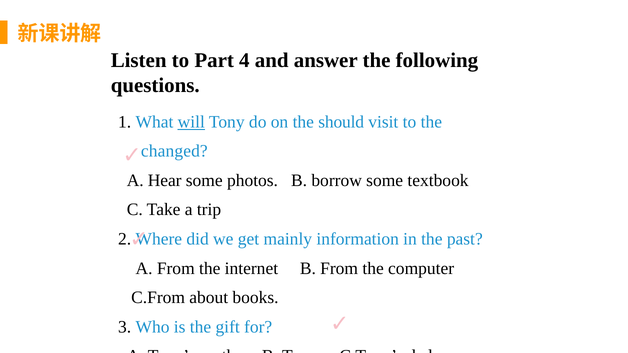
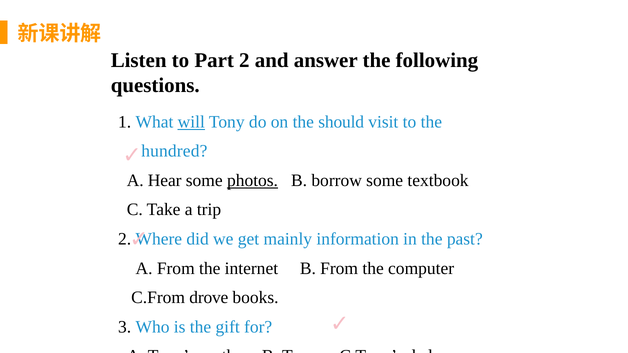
Part 4: 4 -> 2 (244, 60)
changed: changed -> hundred (174, 151)
photos underline: none -> present (253, 181)
about: about -> drove (209, 298)
